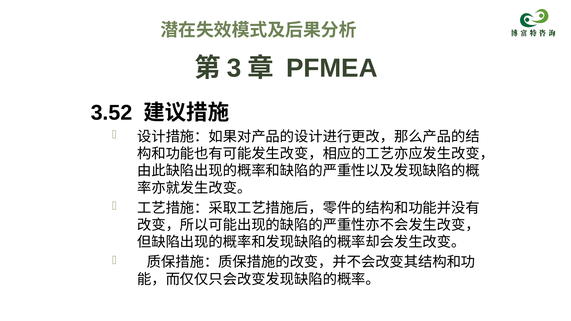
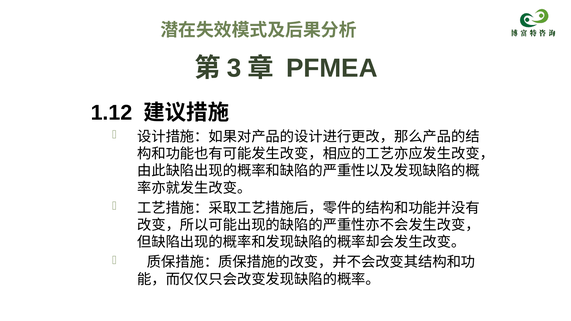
3.52: 3.52 -> 1.12 (112, 113)
